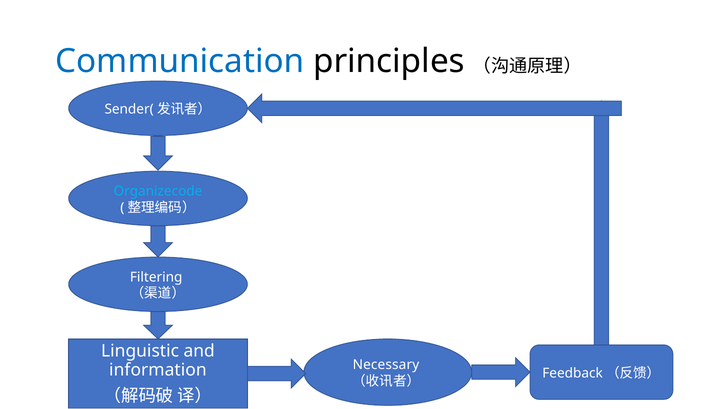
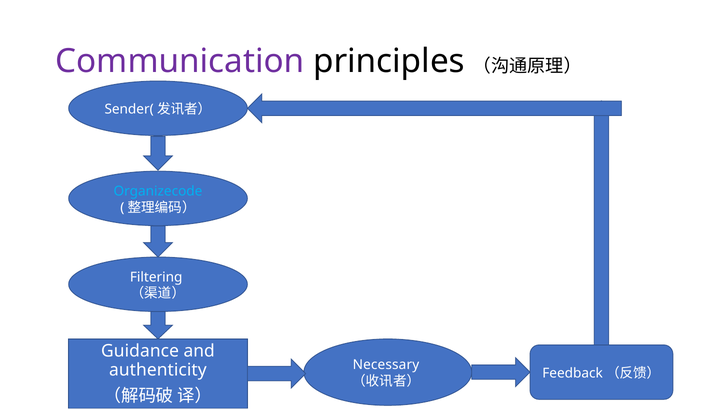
Communication colour: blue -> purple (180, 61)
Linguistic: Linguistic -> Guidance (140, 350)
information: information -> authenticity (158, 369)
